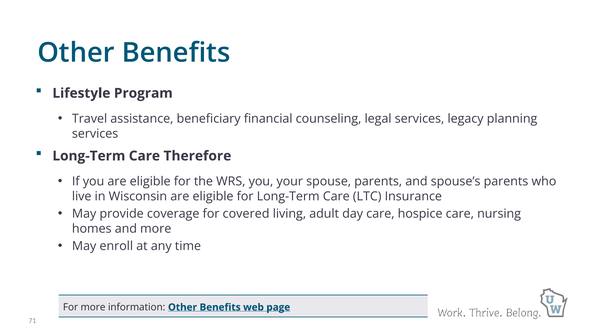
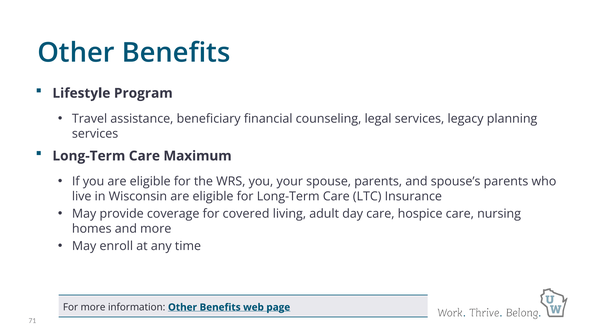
Therefore: Therefore -> Maximum (198, 156)
